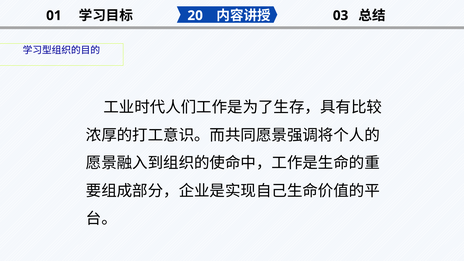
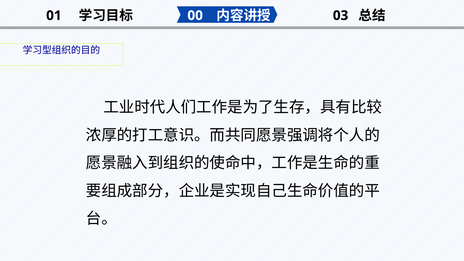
20: 20 -> 00 (195, 16)
